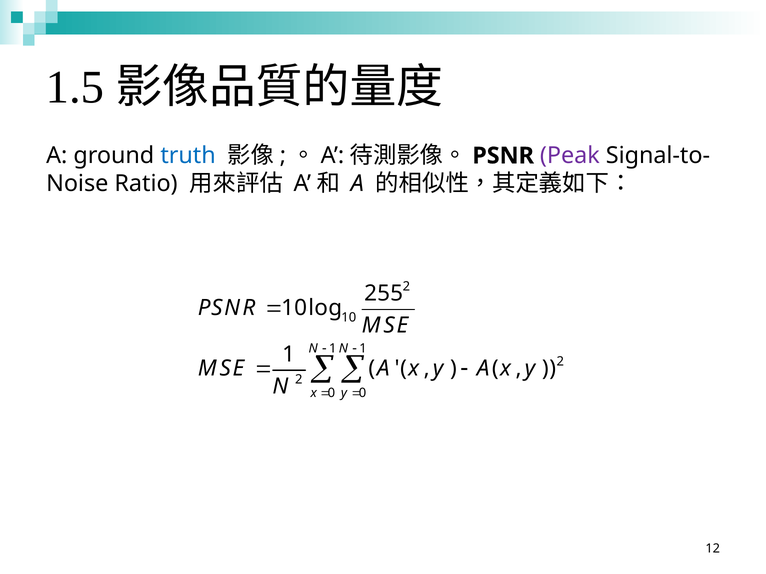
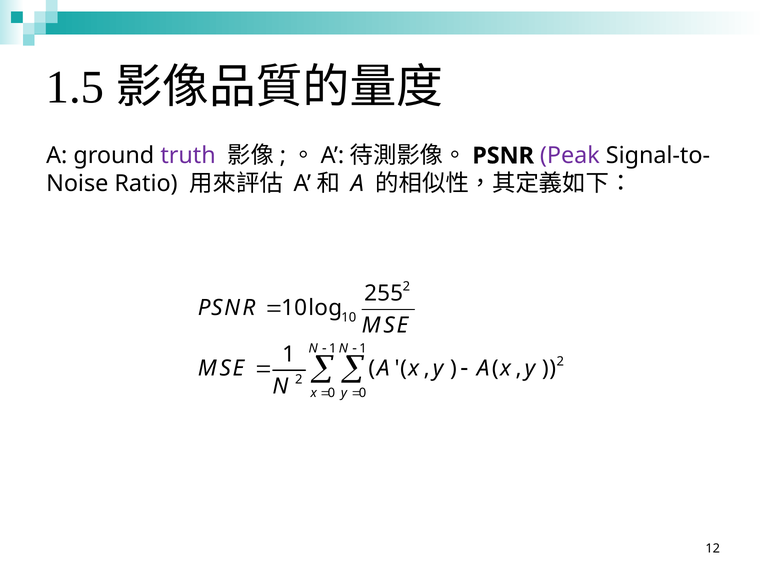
truth colour: blue -> purple (188, 156)
